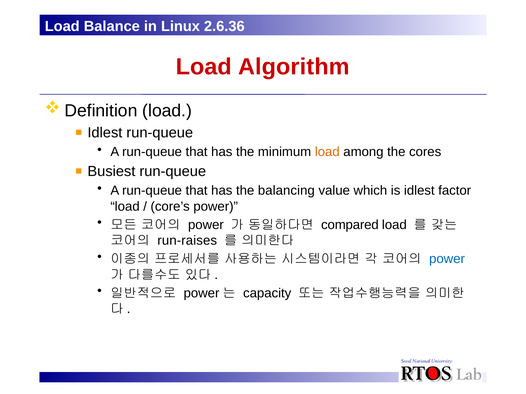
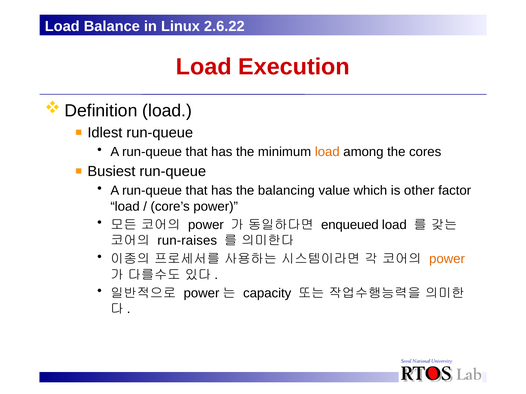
2.6.36: 2.6.36 -> 2.6.22 (224, 26)
Algorithm: Algorithm -> Execution (294, 67)
is idlest: idlest -> other (419, 191)
compared: compared -> enqueued (350, 225)
power colour: blue -> orange (447, 259)
